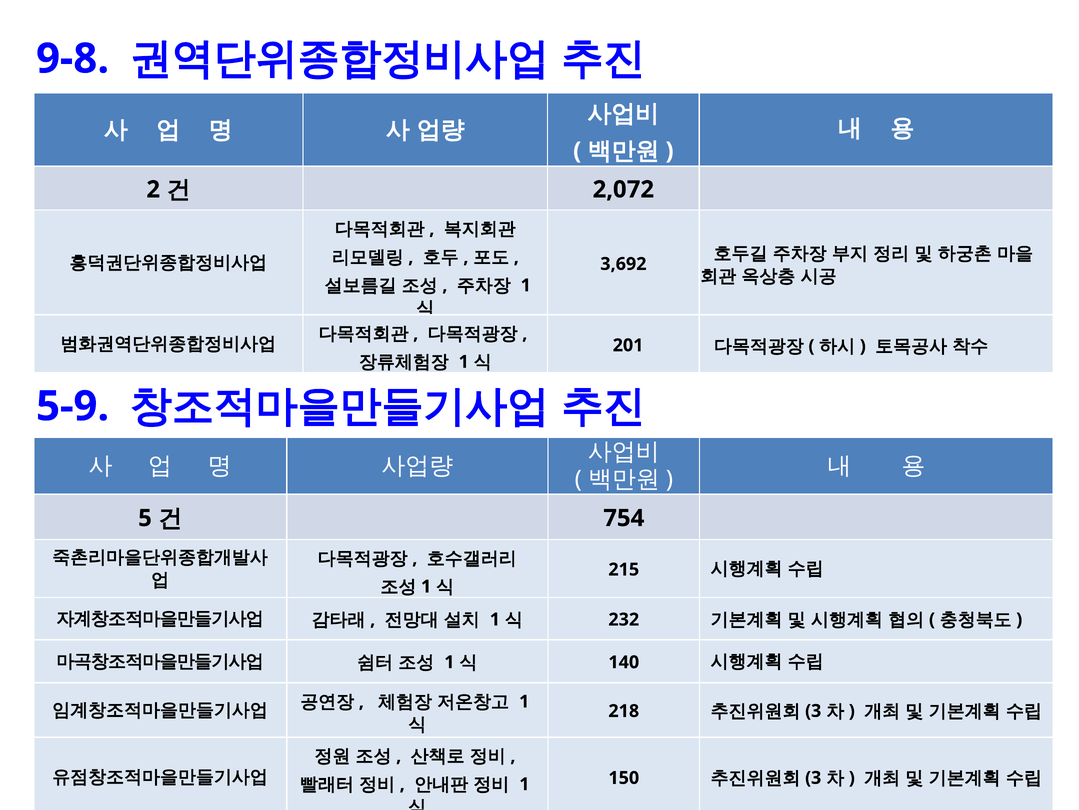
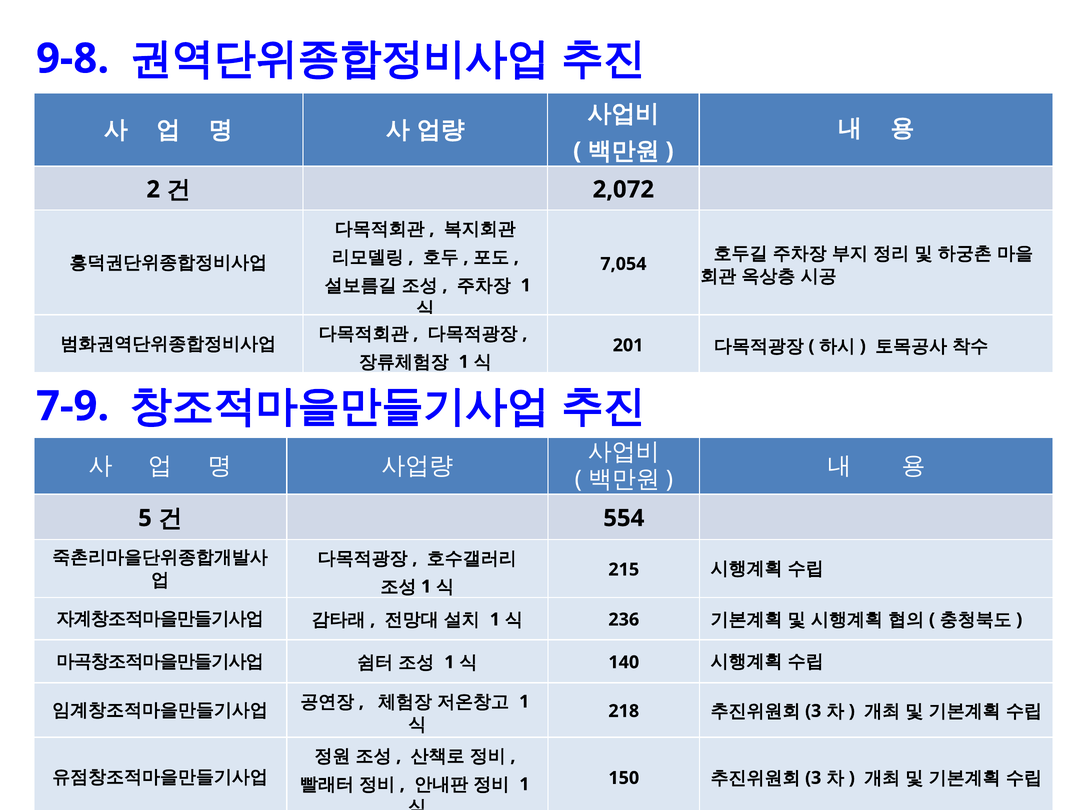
3,692: 3,692 -> 7,054 (623, 264)
5-9: 5-9 -> 7-9 (73, 406)
754: 754 -> 554 (624, 518)
232: 232 -> 236 (624, 619)
